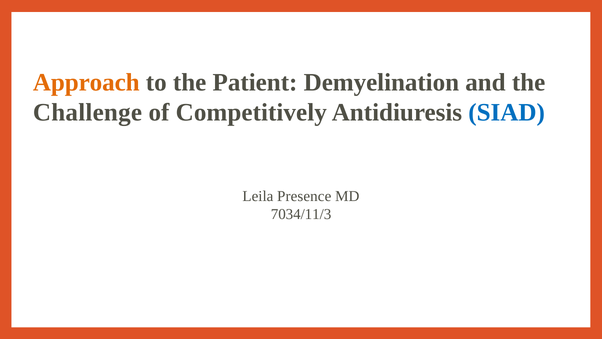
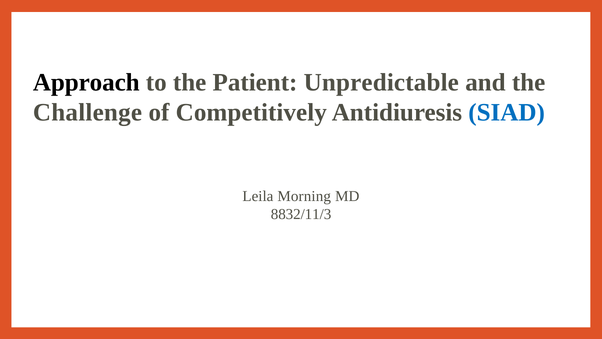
Approach colour: orange -> black (86, 82)
Demyelination: Demyelination -> Unpredictable (381, 82)
Presence: Presence -> Morning (304, 196)
7034/11/3: 7034/11/3 -> 8832/11/3 (301, 214)
